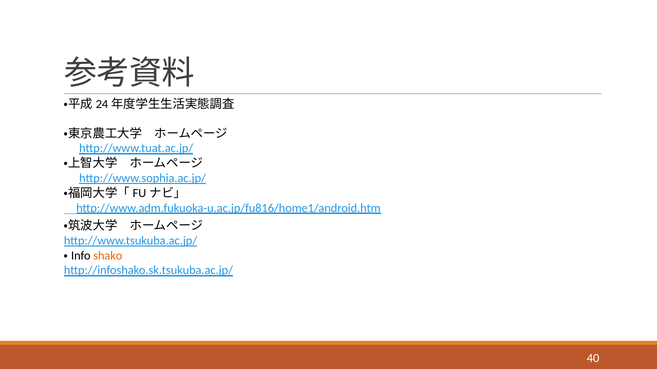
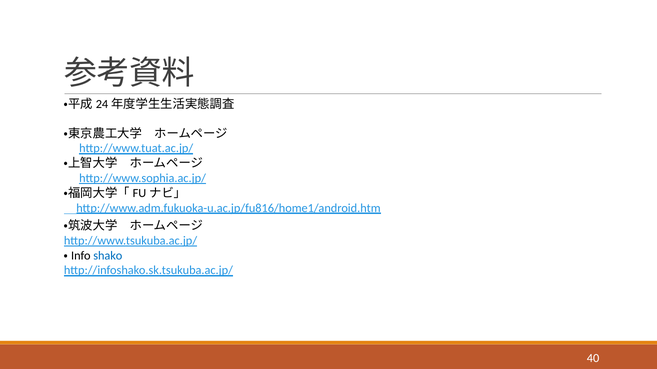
shako colour: orange -> blue (108, 256)
